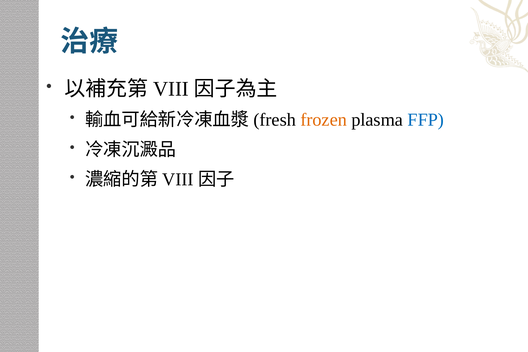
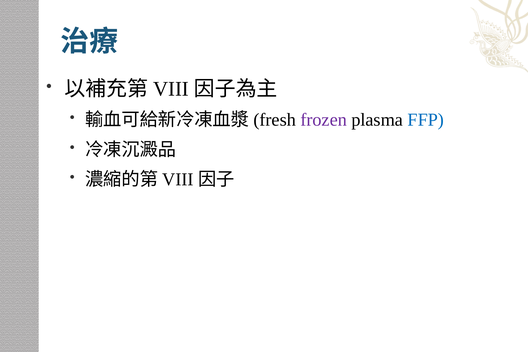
frozen colour: orange -> purple (324, 120)
